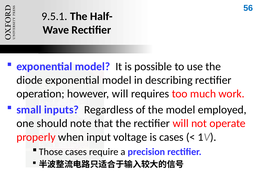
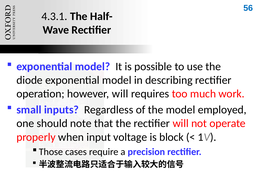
9.5.1: 9.5.1 -> 4.3.1 (54, 16)
is cases: cases -> block (171, 137)
